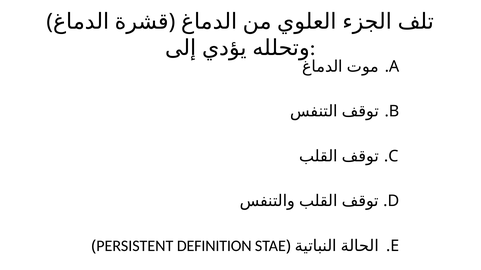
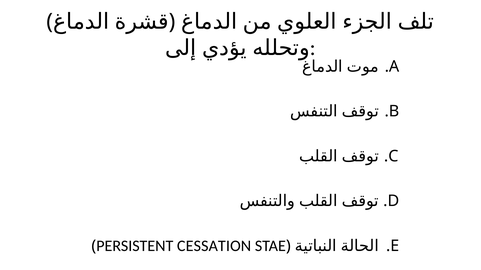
DEFINITION: DEFINITION -> CESSATION (214, 246)
